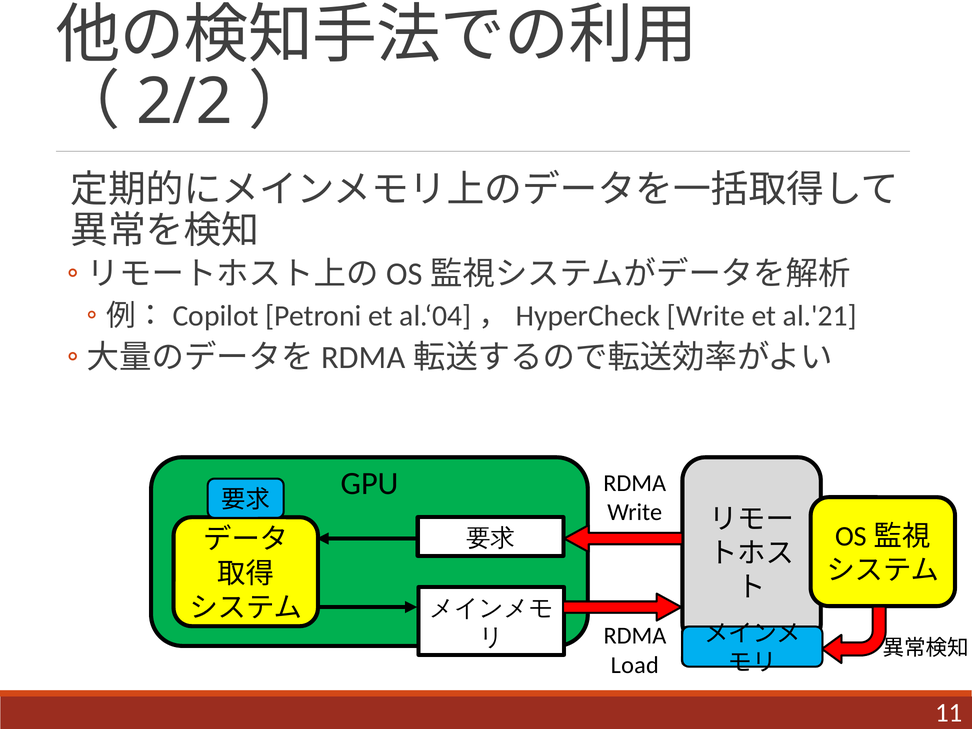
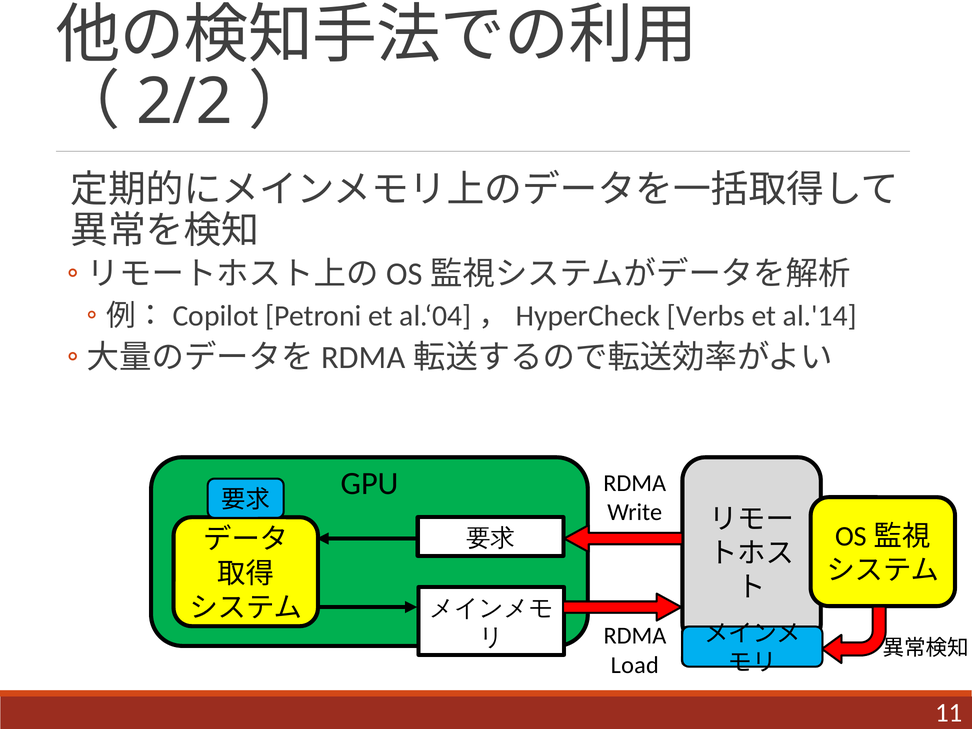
Write: Write -> Verbs (706, 316)
al.'21: al.'21 -> al.'14 (820, 316)
